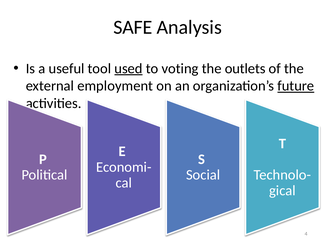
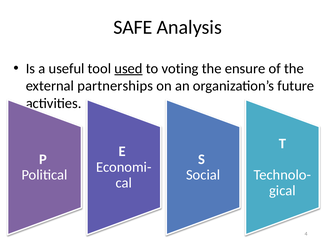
outlets: outlets -> ensure (245, 69)
employment: employment -> partnerships (115, 86)
future underline: present -> none (296, 86)
